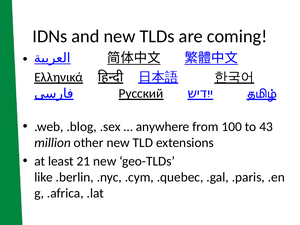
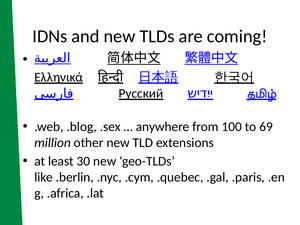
43: 43 -> 69 (266, 127)
21: 21 -> 30 (83, 161)
